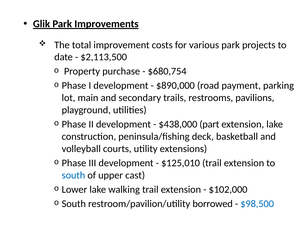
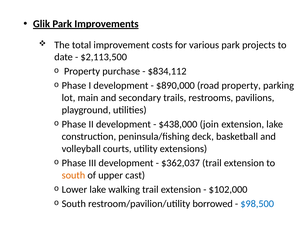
$680,754: $680,754 -> $834,112 (167, 72)
road payment: payment -> property (241, 86)
part: part -> join (209, 125)
$125,010: $125,010 -> $362,037 (181, 163)
south colour: blue -> orange (73, 176)
